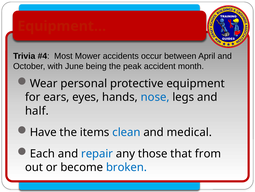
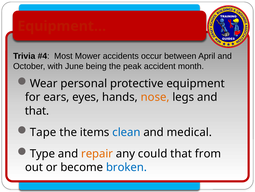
nose colour: blue -> orange (155, 97)
half: half -> that (37, 110)
Have: Have -> Tape (43, 132)
Each: Each -> Type (42, 153)
repair colour: blue -> orange (97, 153)
those: those -> could (153, 153)
